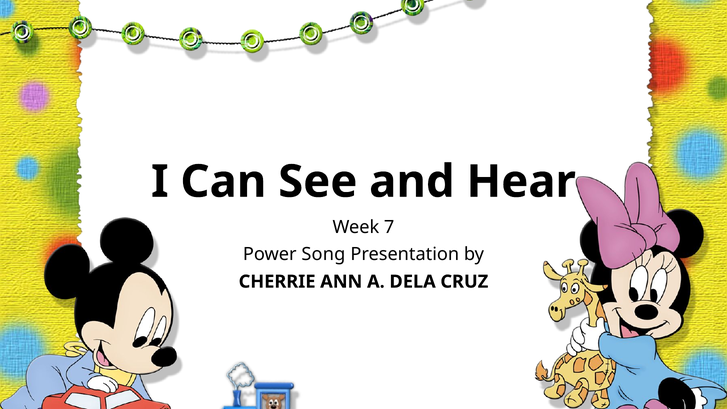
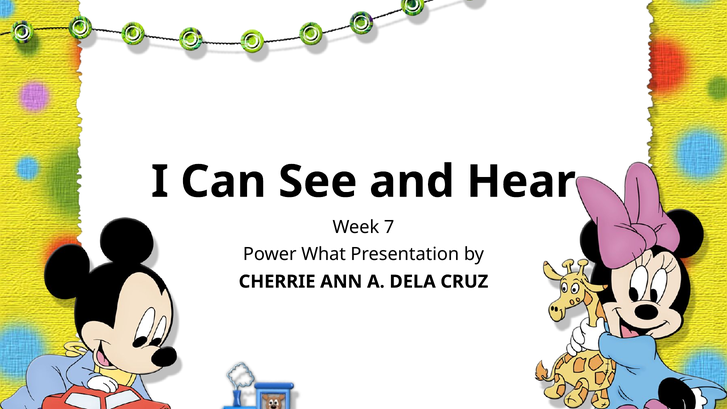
Song: Song -> What (324, 254)
